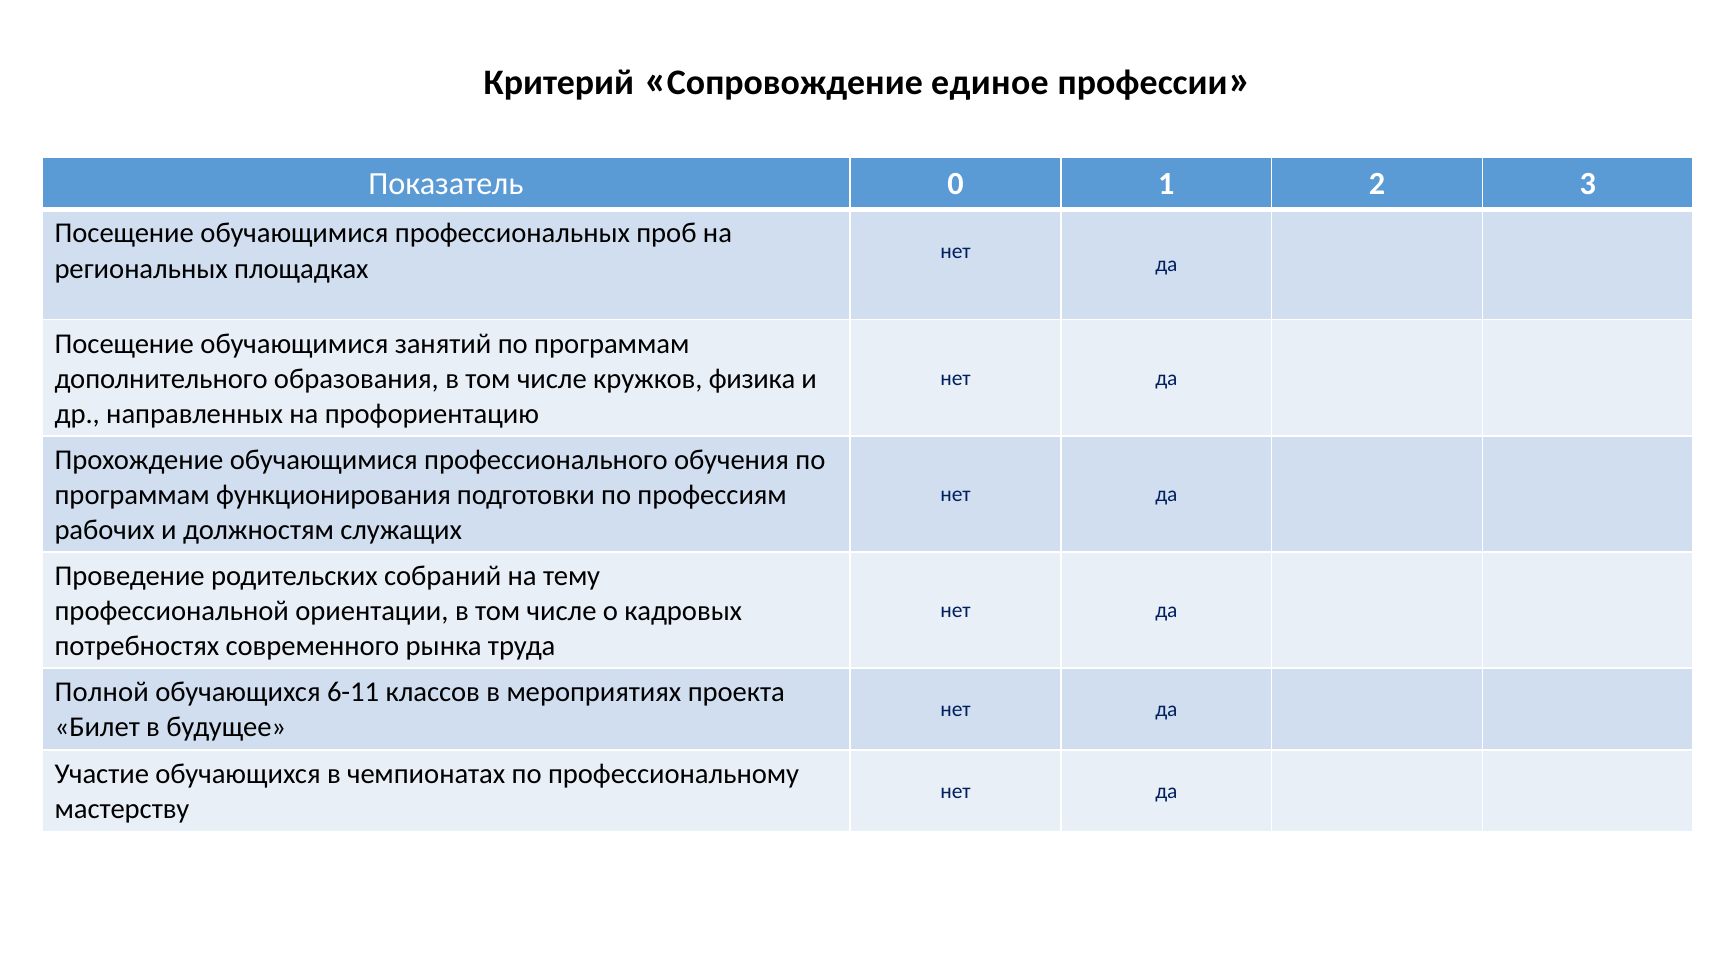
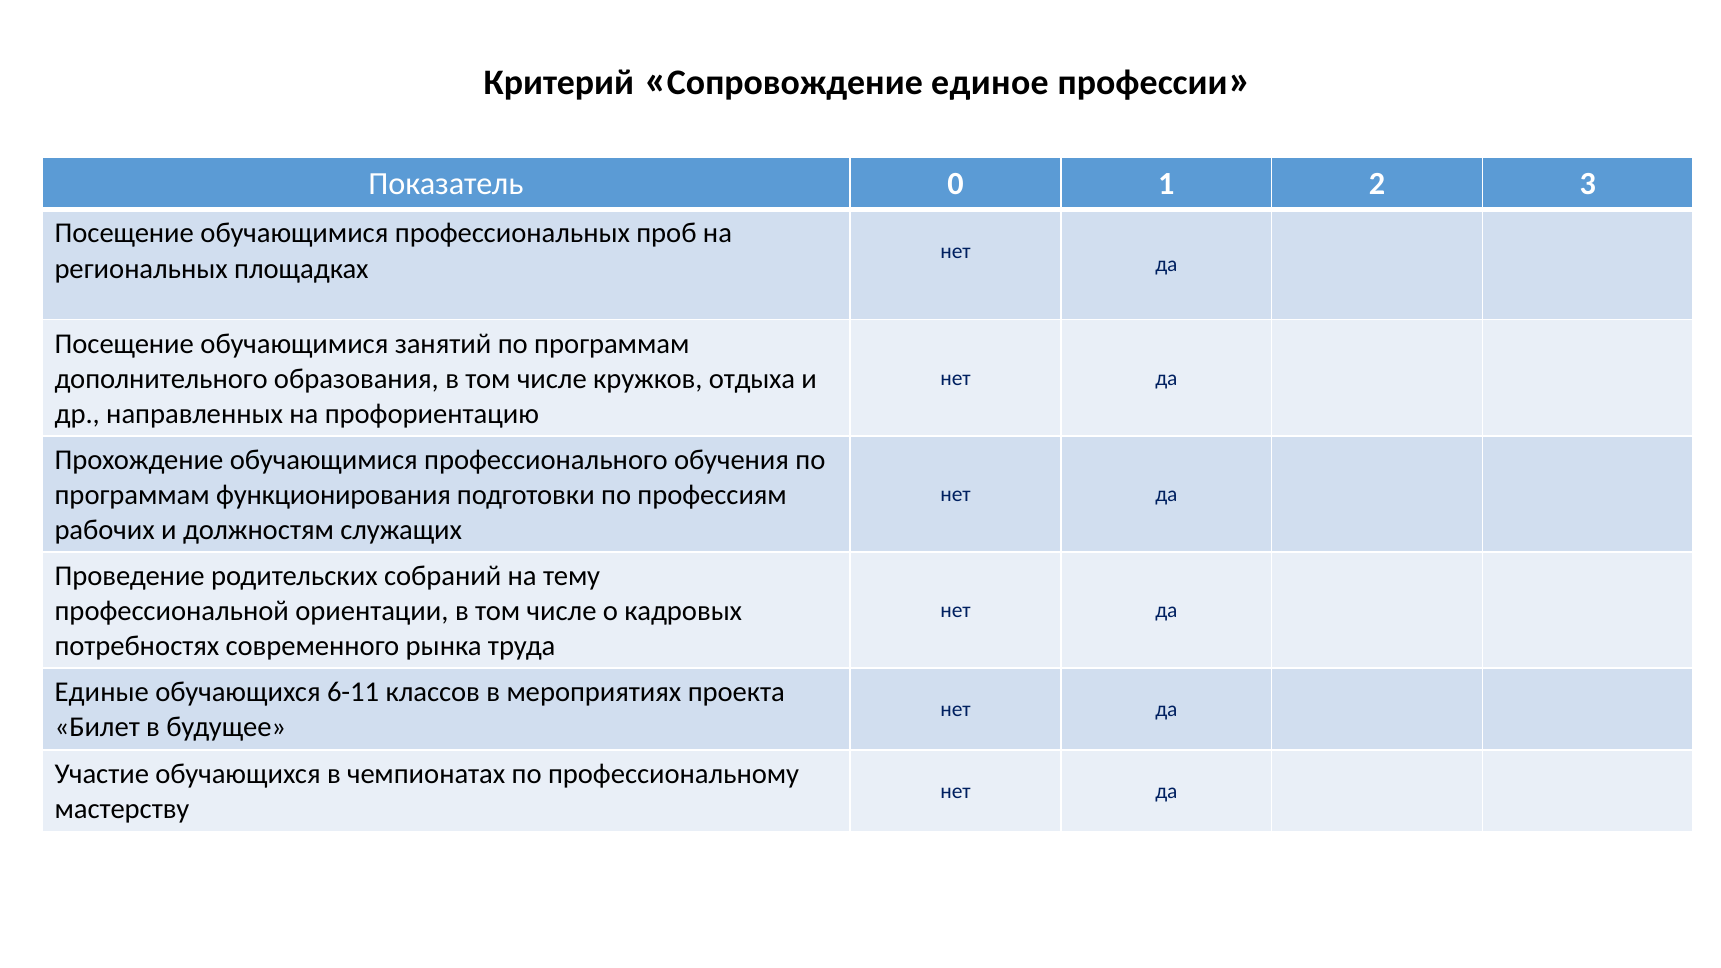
физика: физика -> отдыха (752, 379)
Полной: Полной -> Единые (102, 692)
